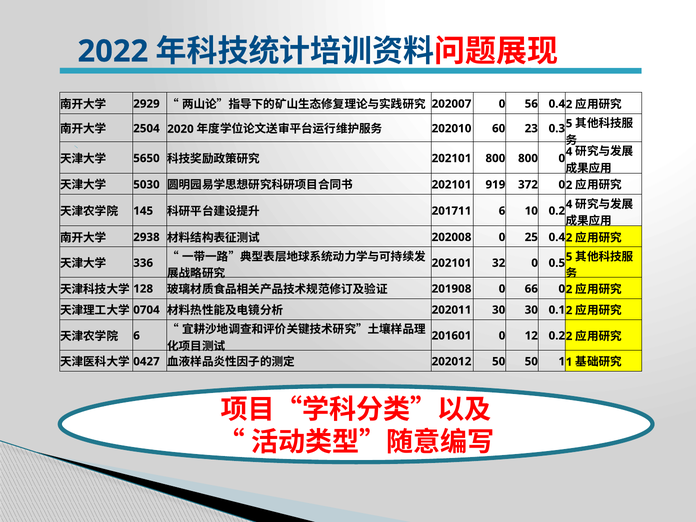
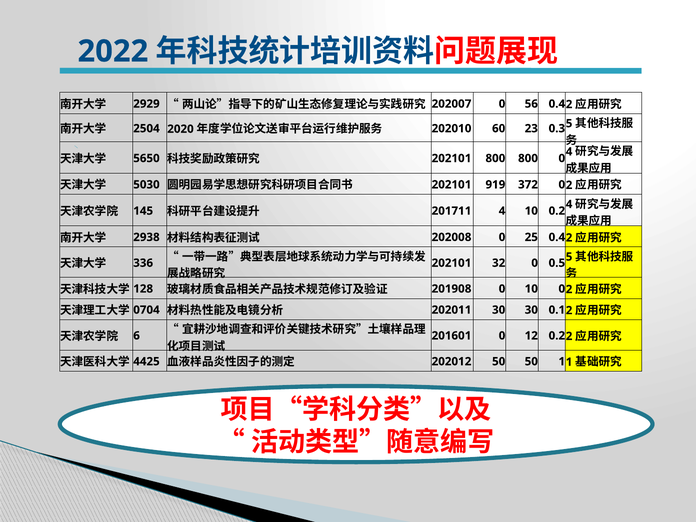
201711 6: 6 -> 4 (502, 211)
0 66: 66 -> 10 (531, 289)
0427: 0427 -> 4425 (146, 361)
